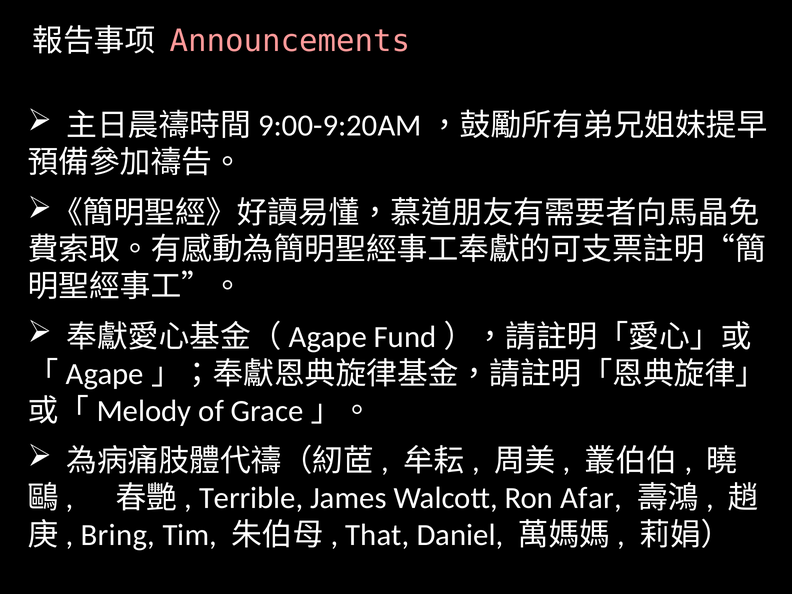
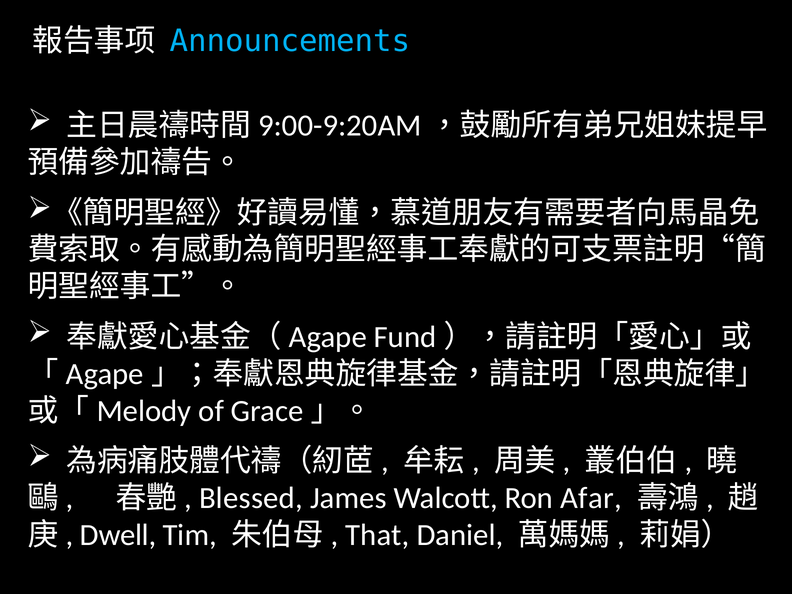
Announcements colour: pink -> light blue (290, 41)
Terrible: Terrible -> Blessed (251, 498)
Bring: Bring -> Dwell (118, 535)
